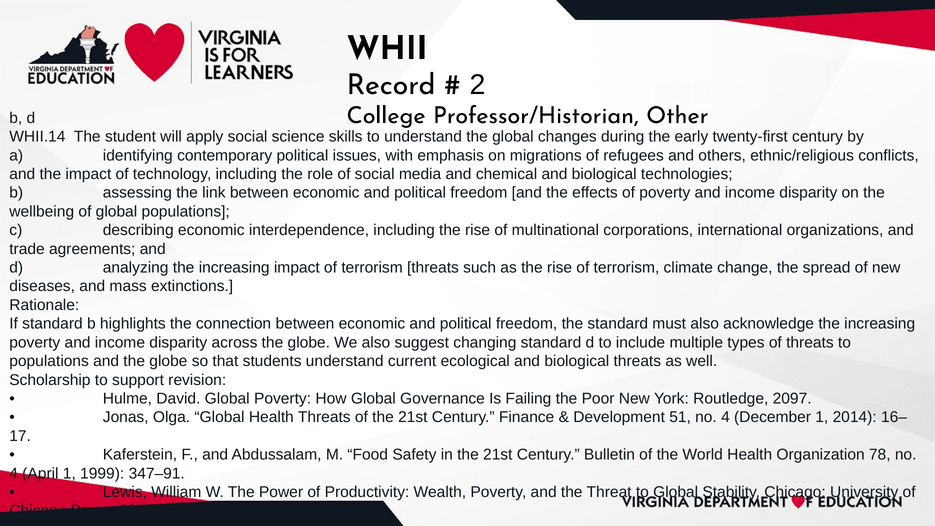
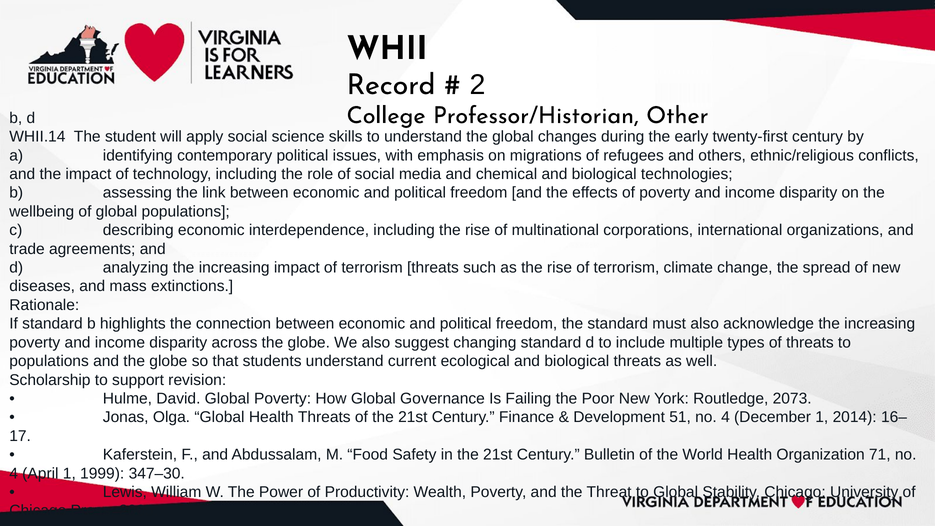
2097: 2097 -> 2073 (792, 399)
78: 78 -> 71 (880, 455)
347–91: 347–91 -> 347–30 (157, 473)
